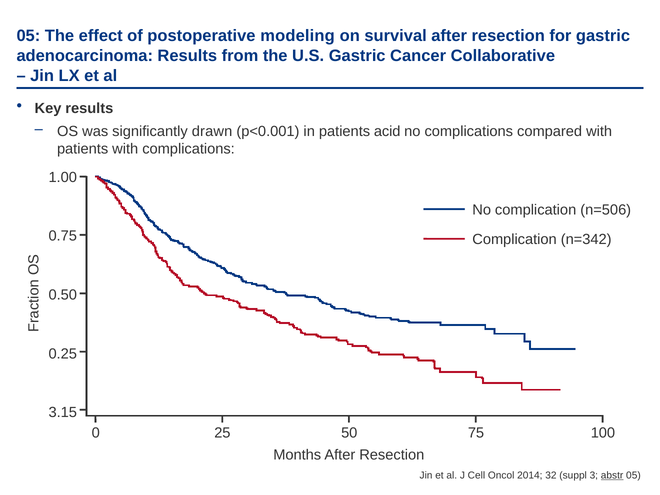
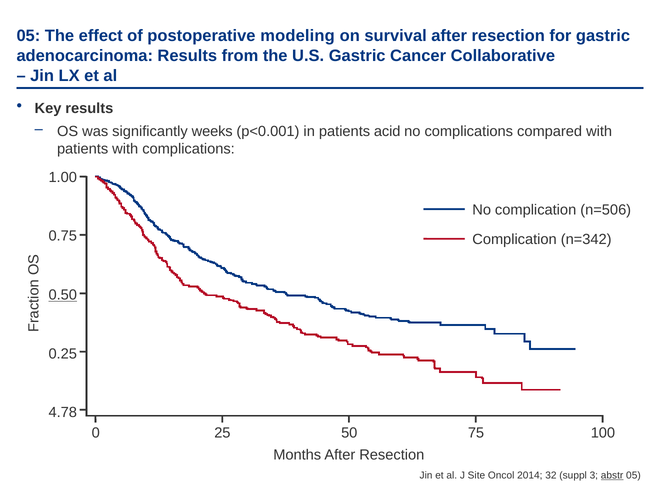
drawn: drawn -> weeks (212, 132)
0.50 underline: none -> present (63, 295)
3.15: 3.15 -> 4.78 (63, 413)
Cell: Cell -> Site (476, 475)
